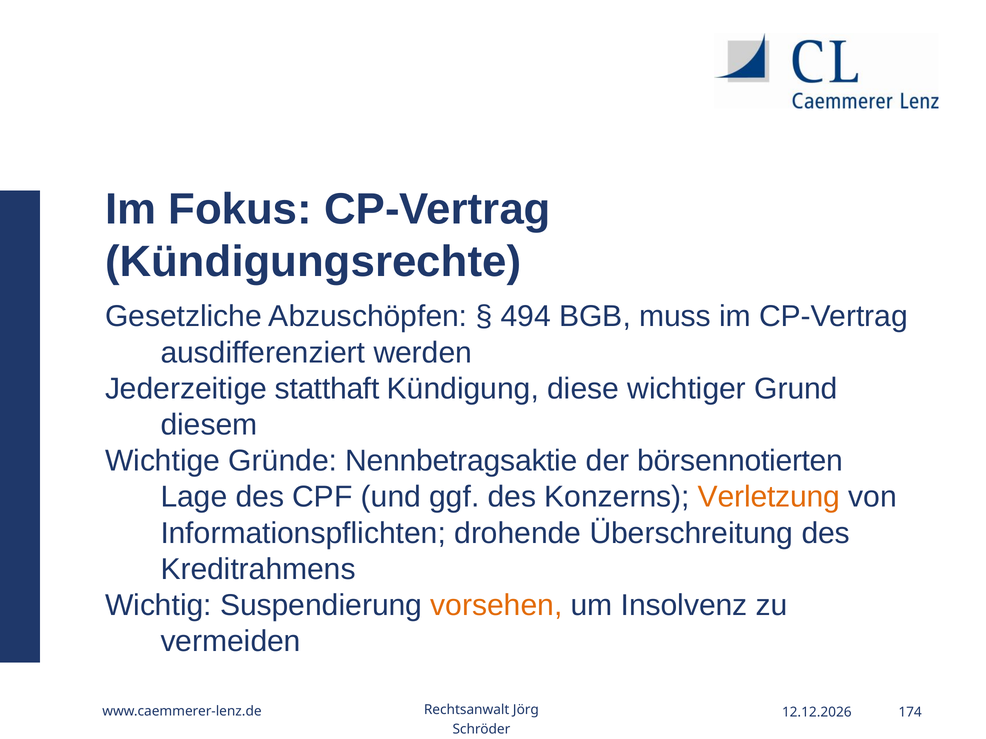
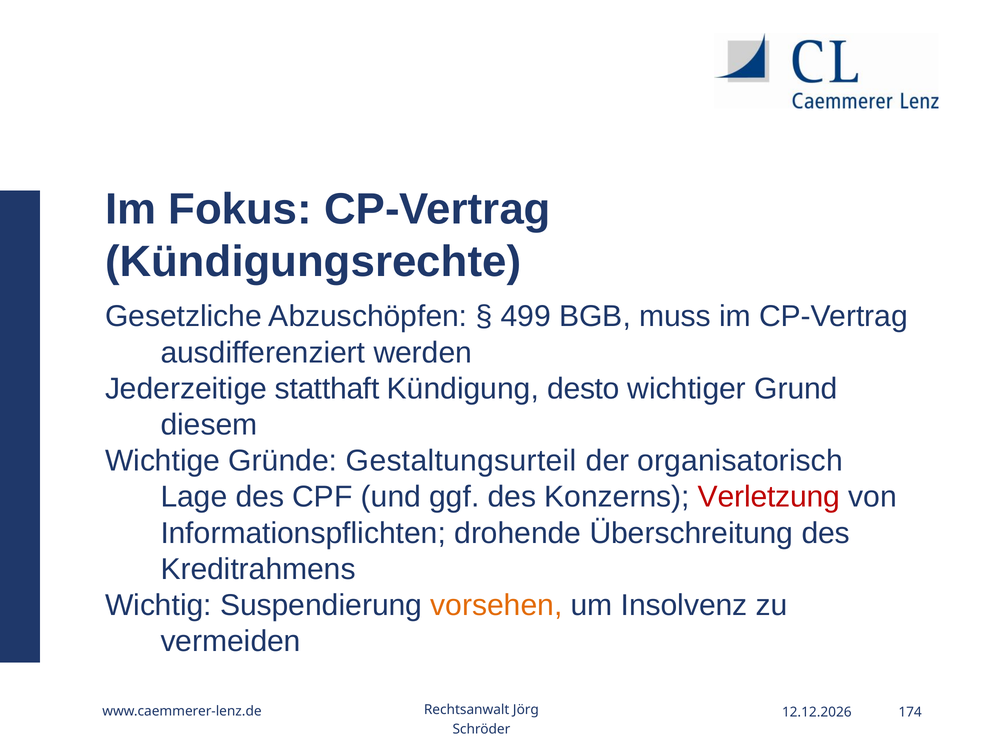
494: 494 -> 499 (526, 317)
diese: diese -> desto (583, 389)
Nennbetragsaktie: Nennbetragsaktie -> Gestaltungsurteil (461, 461)
börsennotierten: börsennotierten -> organisatorisch (740, 461)
Verletzung colour: orange -> red (769, 497)
